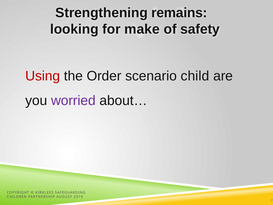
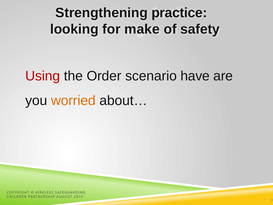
remains: remains -> practice (179, 13)
child: child -> have (195, 76)
worried colour: purple -> orange (73, 100)
